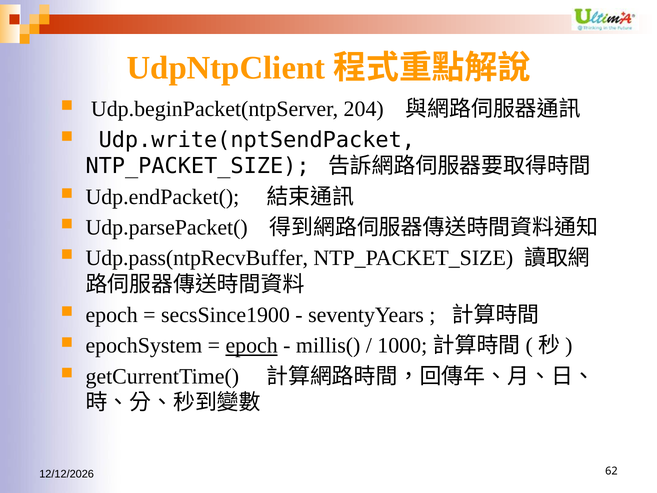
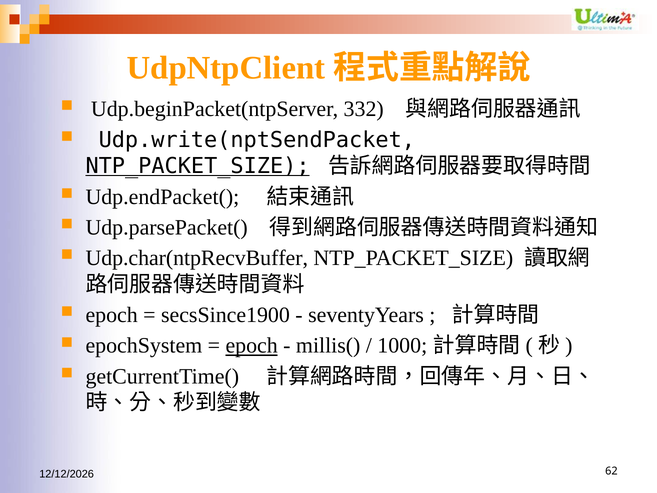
204: 204 -> 332 (364, 109)
NTP_PACKET_SIZE underline: none -> present (198, 166)
Udp.pass(ntpRecvBuffer: Udp.pass(ntpRecvBuffer -> Udp.char(ntpRecvBuffer (197, 258)
